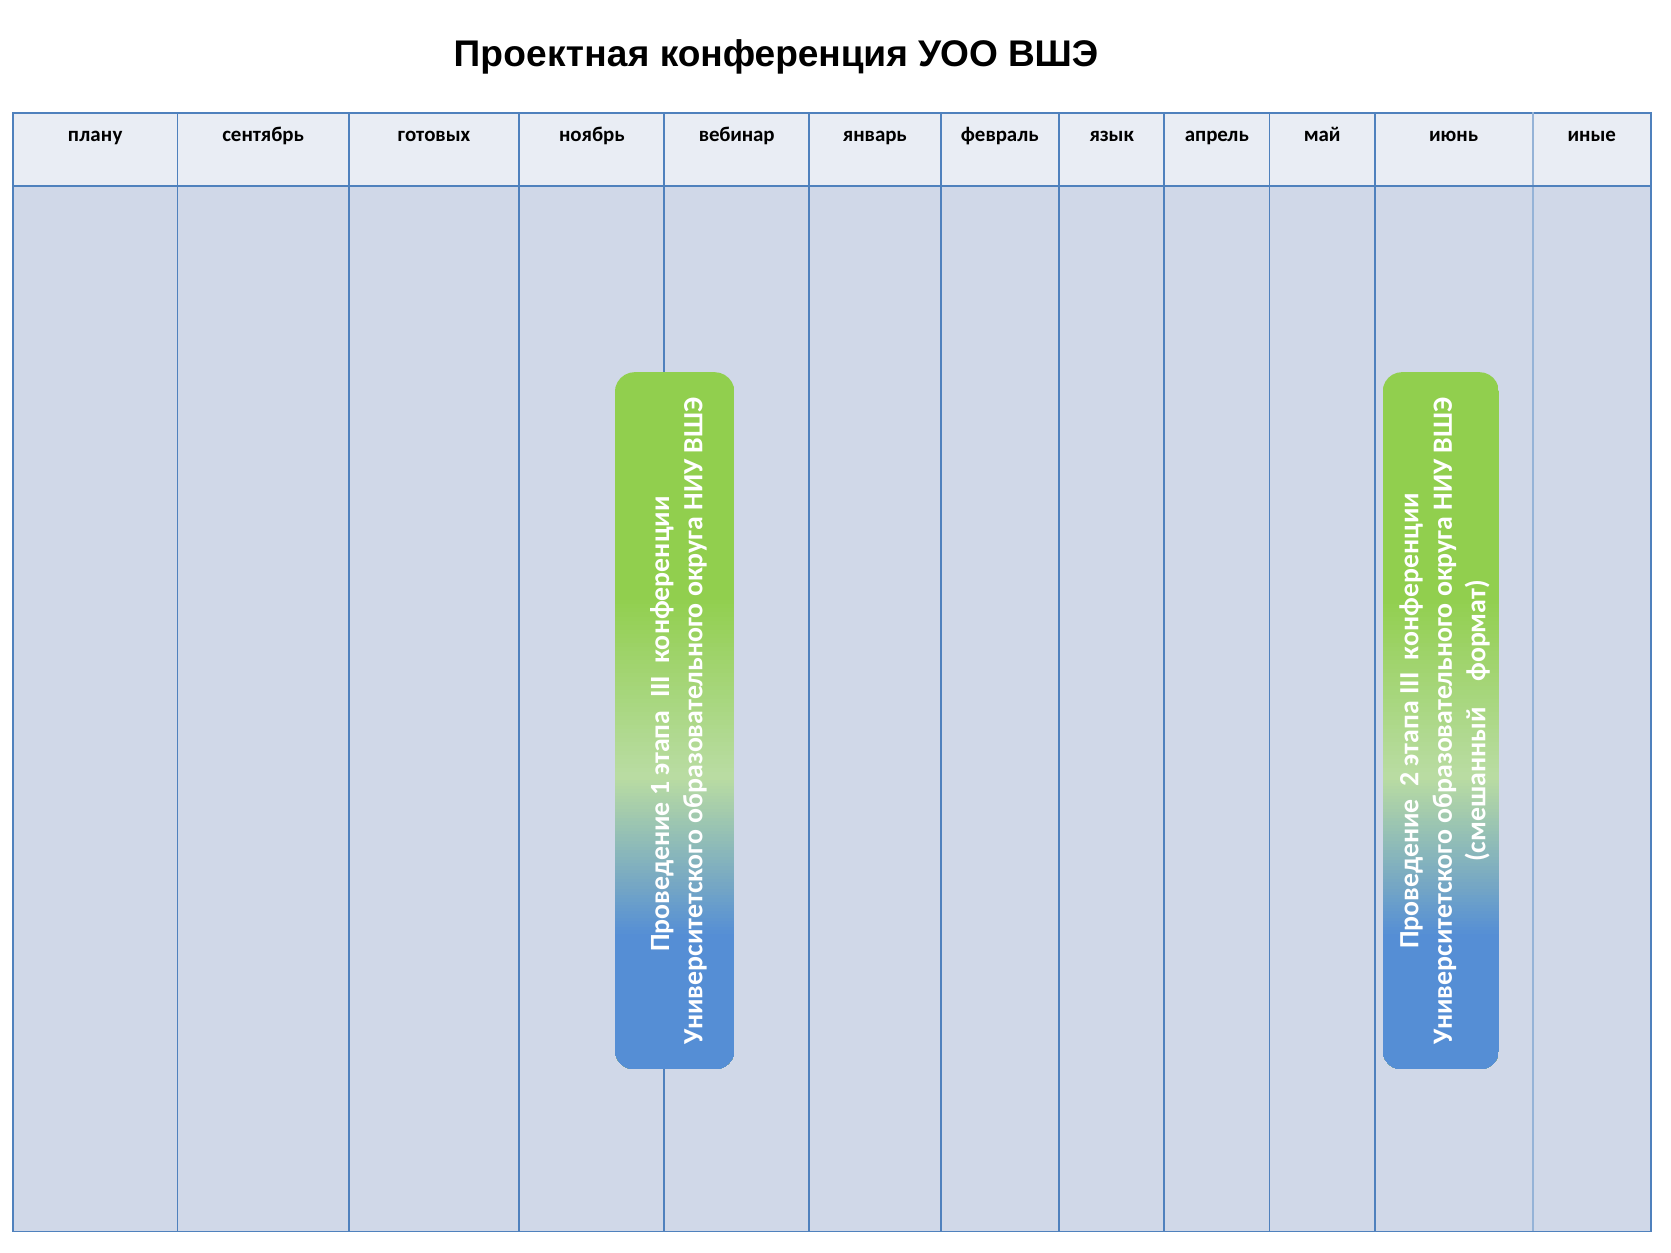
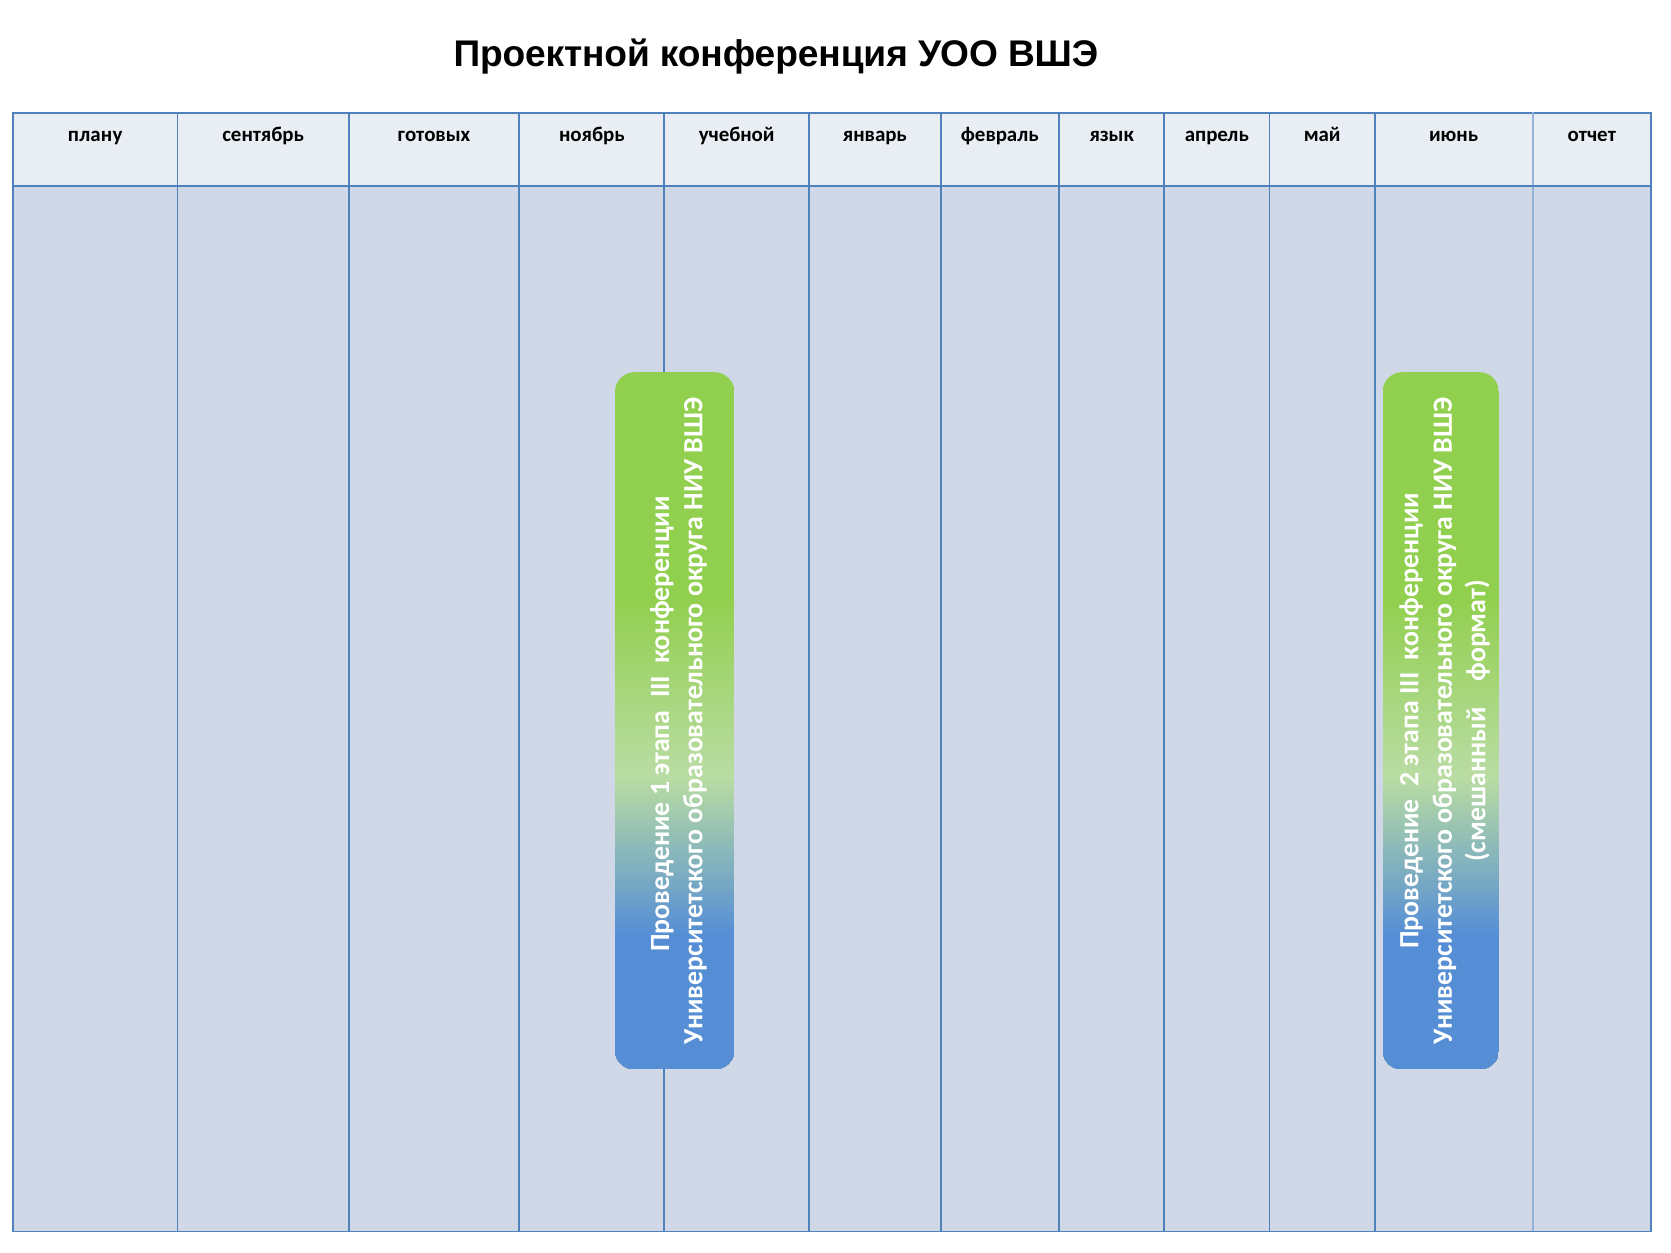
Проектная: Проектная -> Проектной (552, 54)
вебинар: вебинар -> учебной (737, 135)
иные: иные -> отчет (1592, 135)
